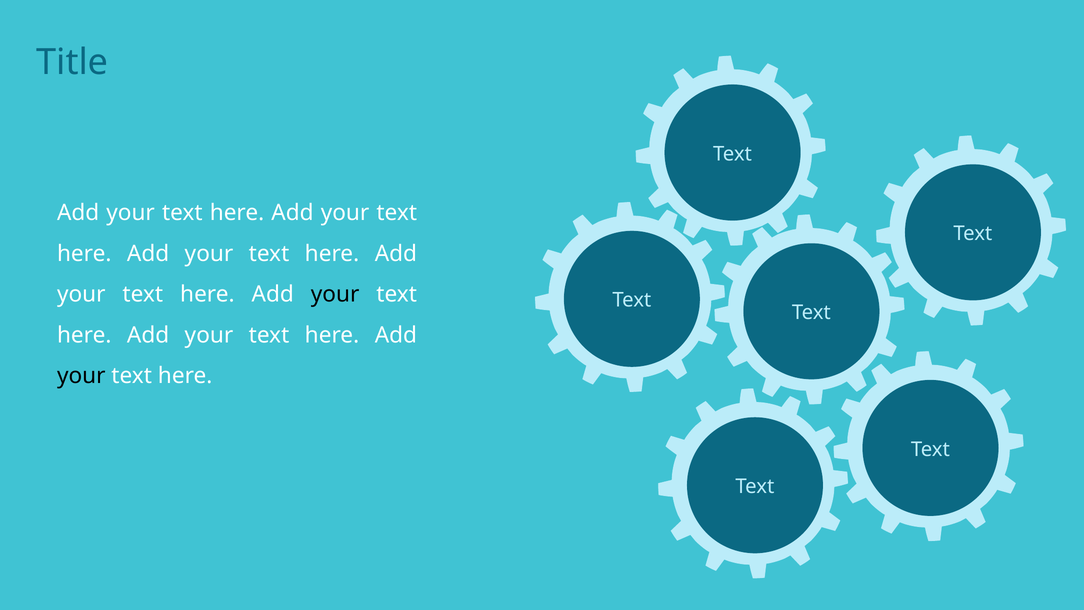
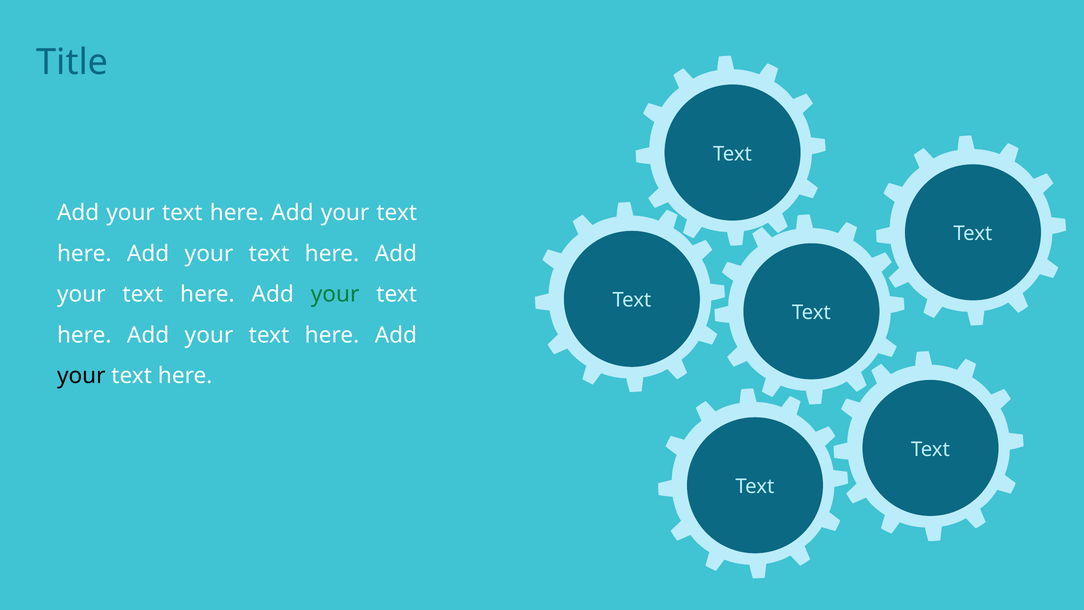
your colour: black -> green (335, 294)
